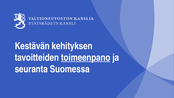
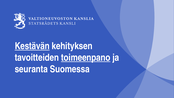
Kestävän underline: none -> present (32, 46)
